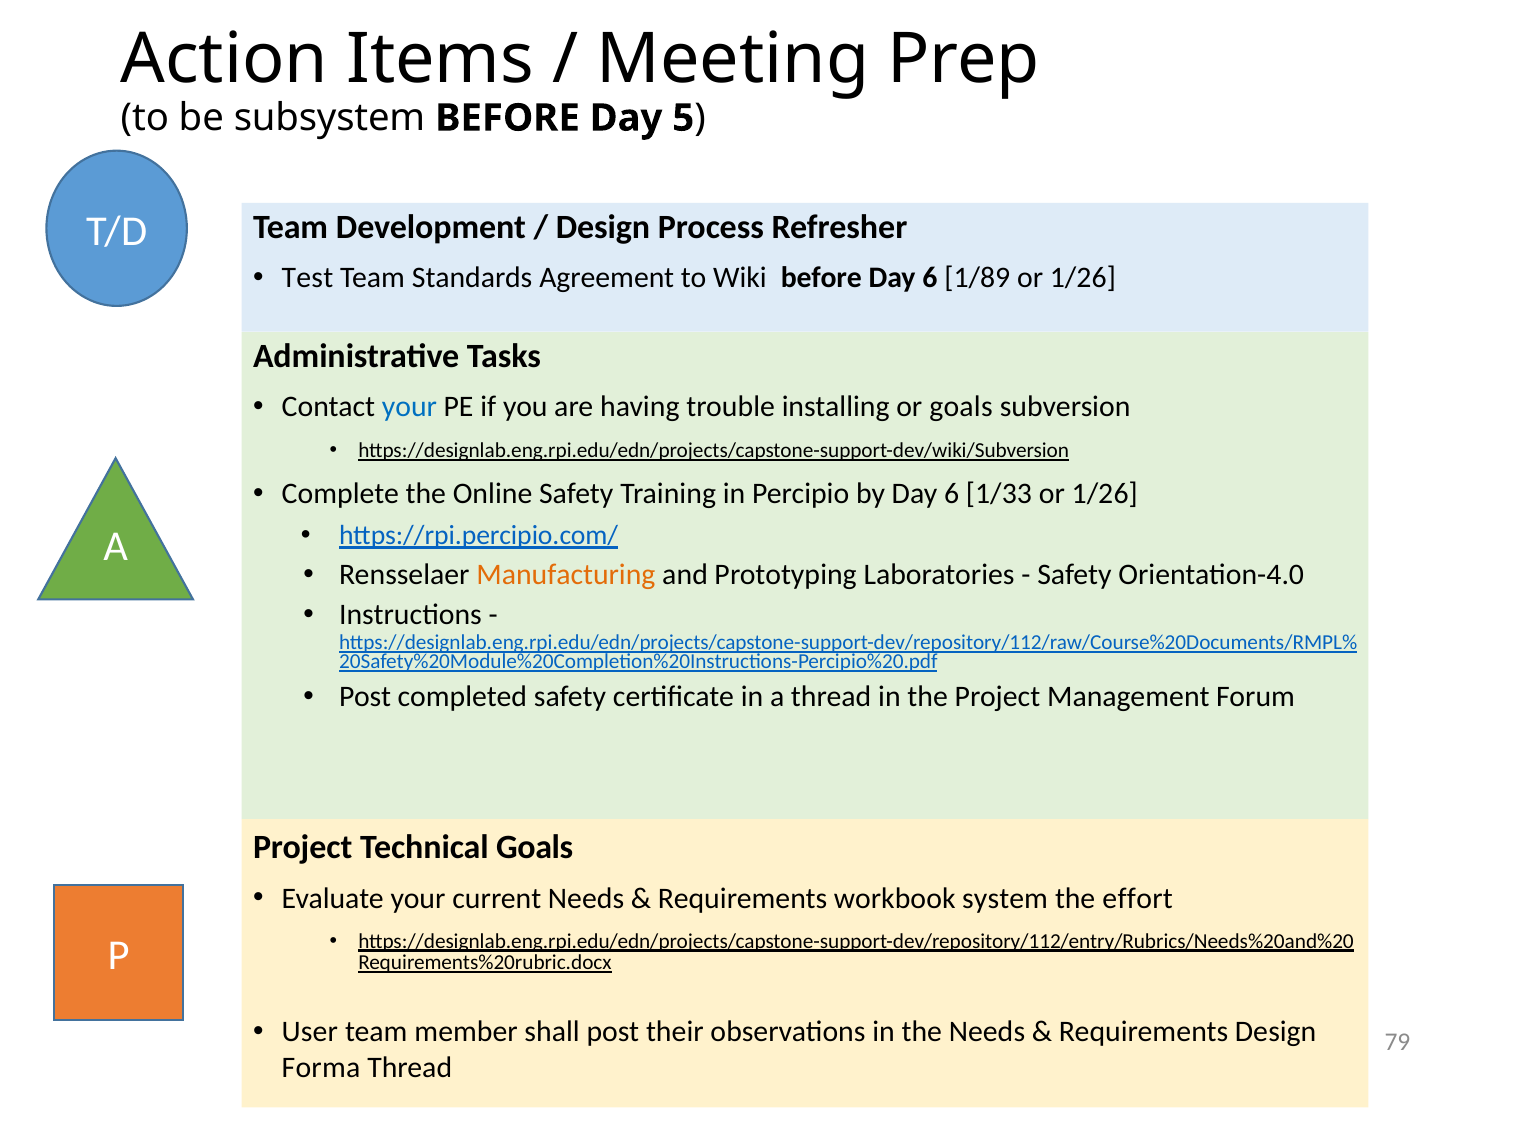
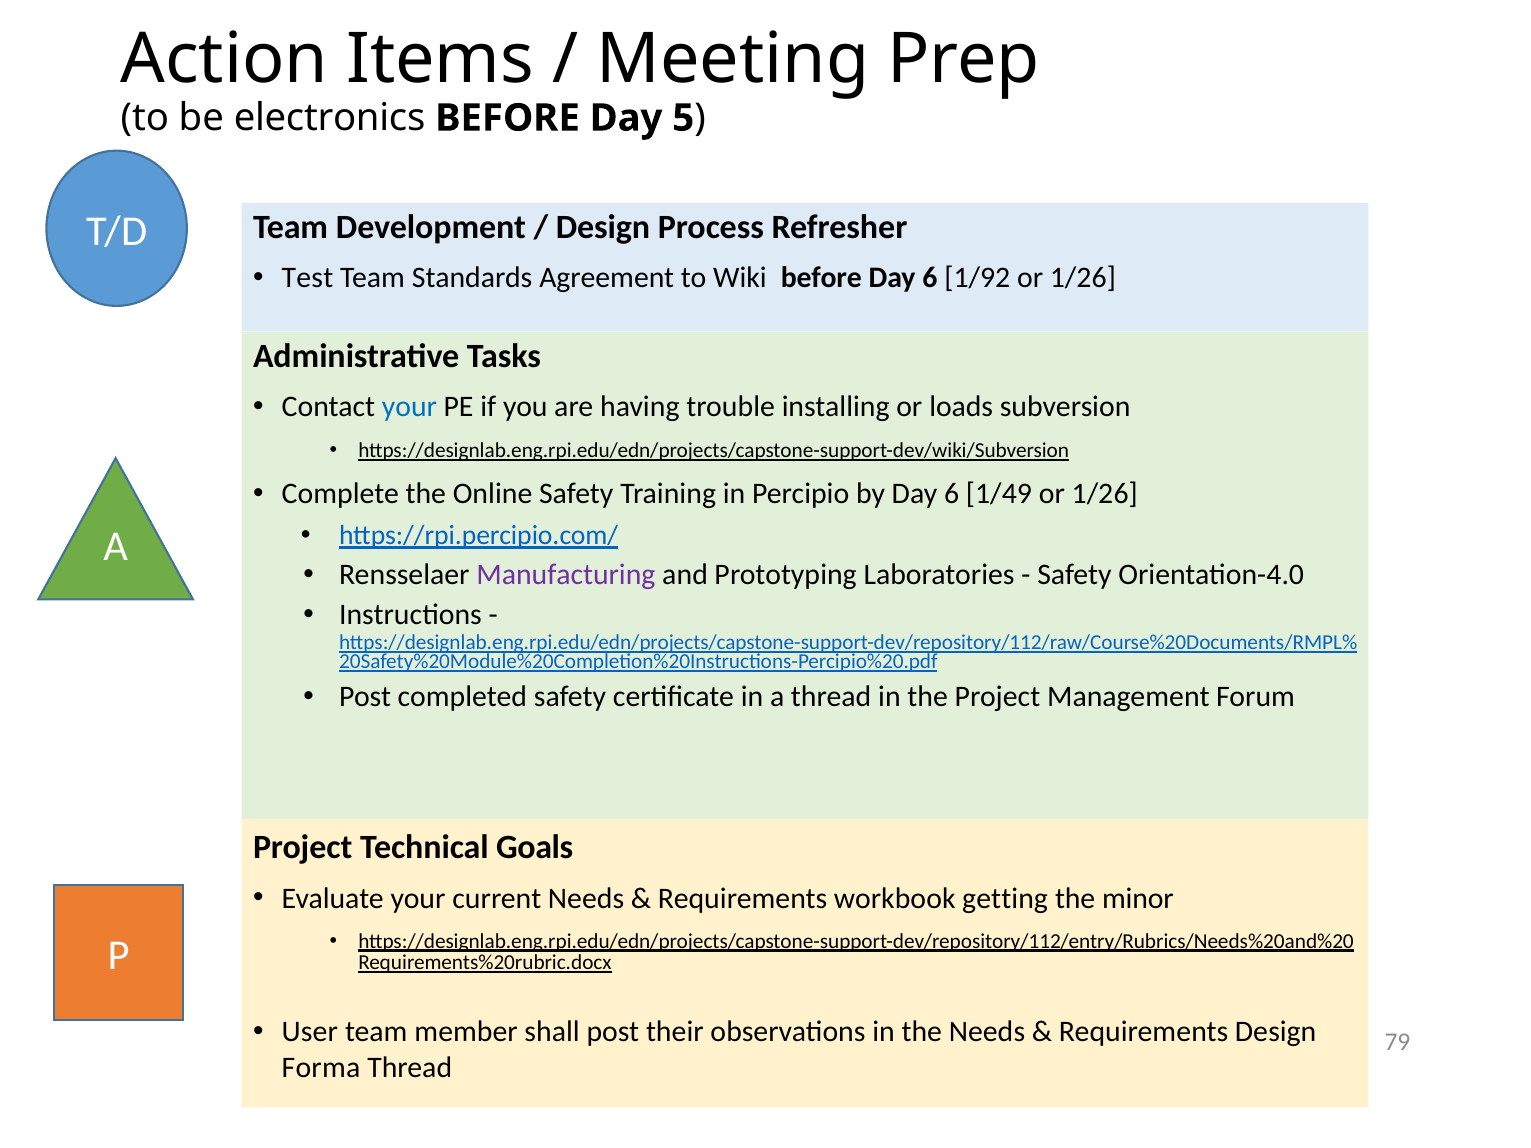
subsystem: subsystem -> electronics (330, 118)
1/89: 1/89 -> 1/92 (977, 277)
or goals: goals -> loads (961, 406)
1/33: 1/33 -> 1/49 (999, 494)
Manufacturing colour: orange -> purple (566, 575)
system: system -> getting (1005, 899)
effort: effort -> minor (1138, 899)
